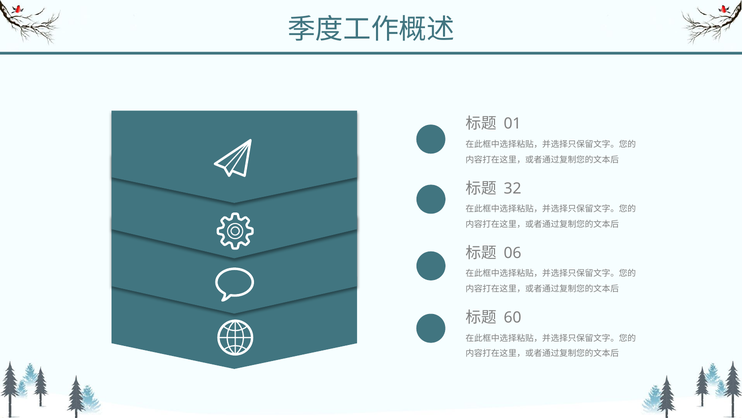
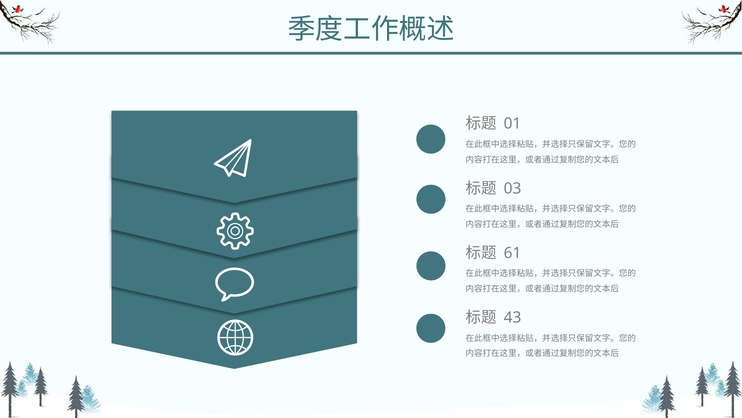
32: 32 -> 03 (513, 188)
06: 06 -> 61 (513, 253)
60: 60 -> 43 (513, 317)
